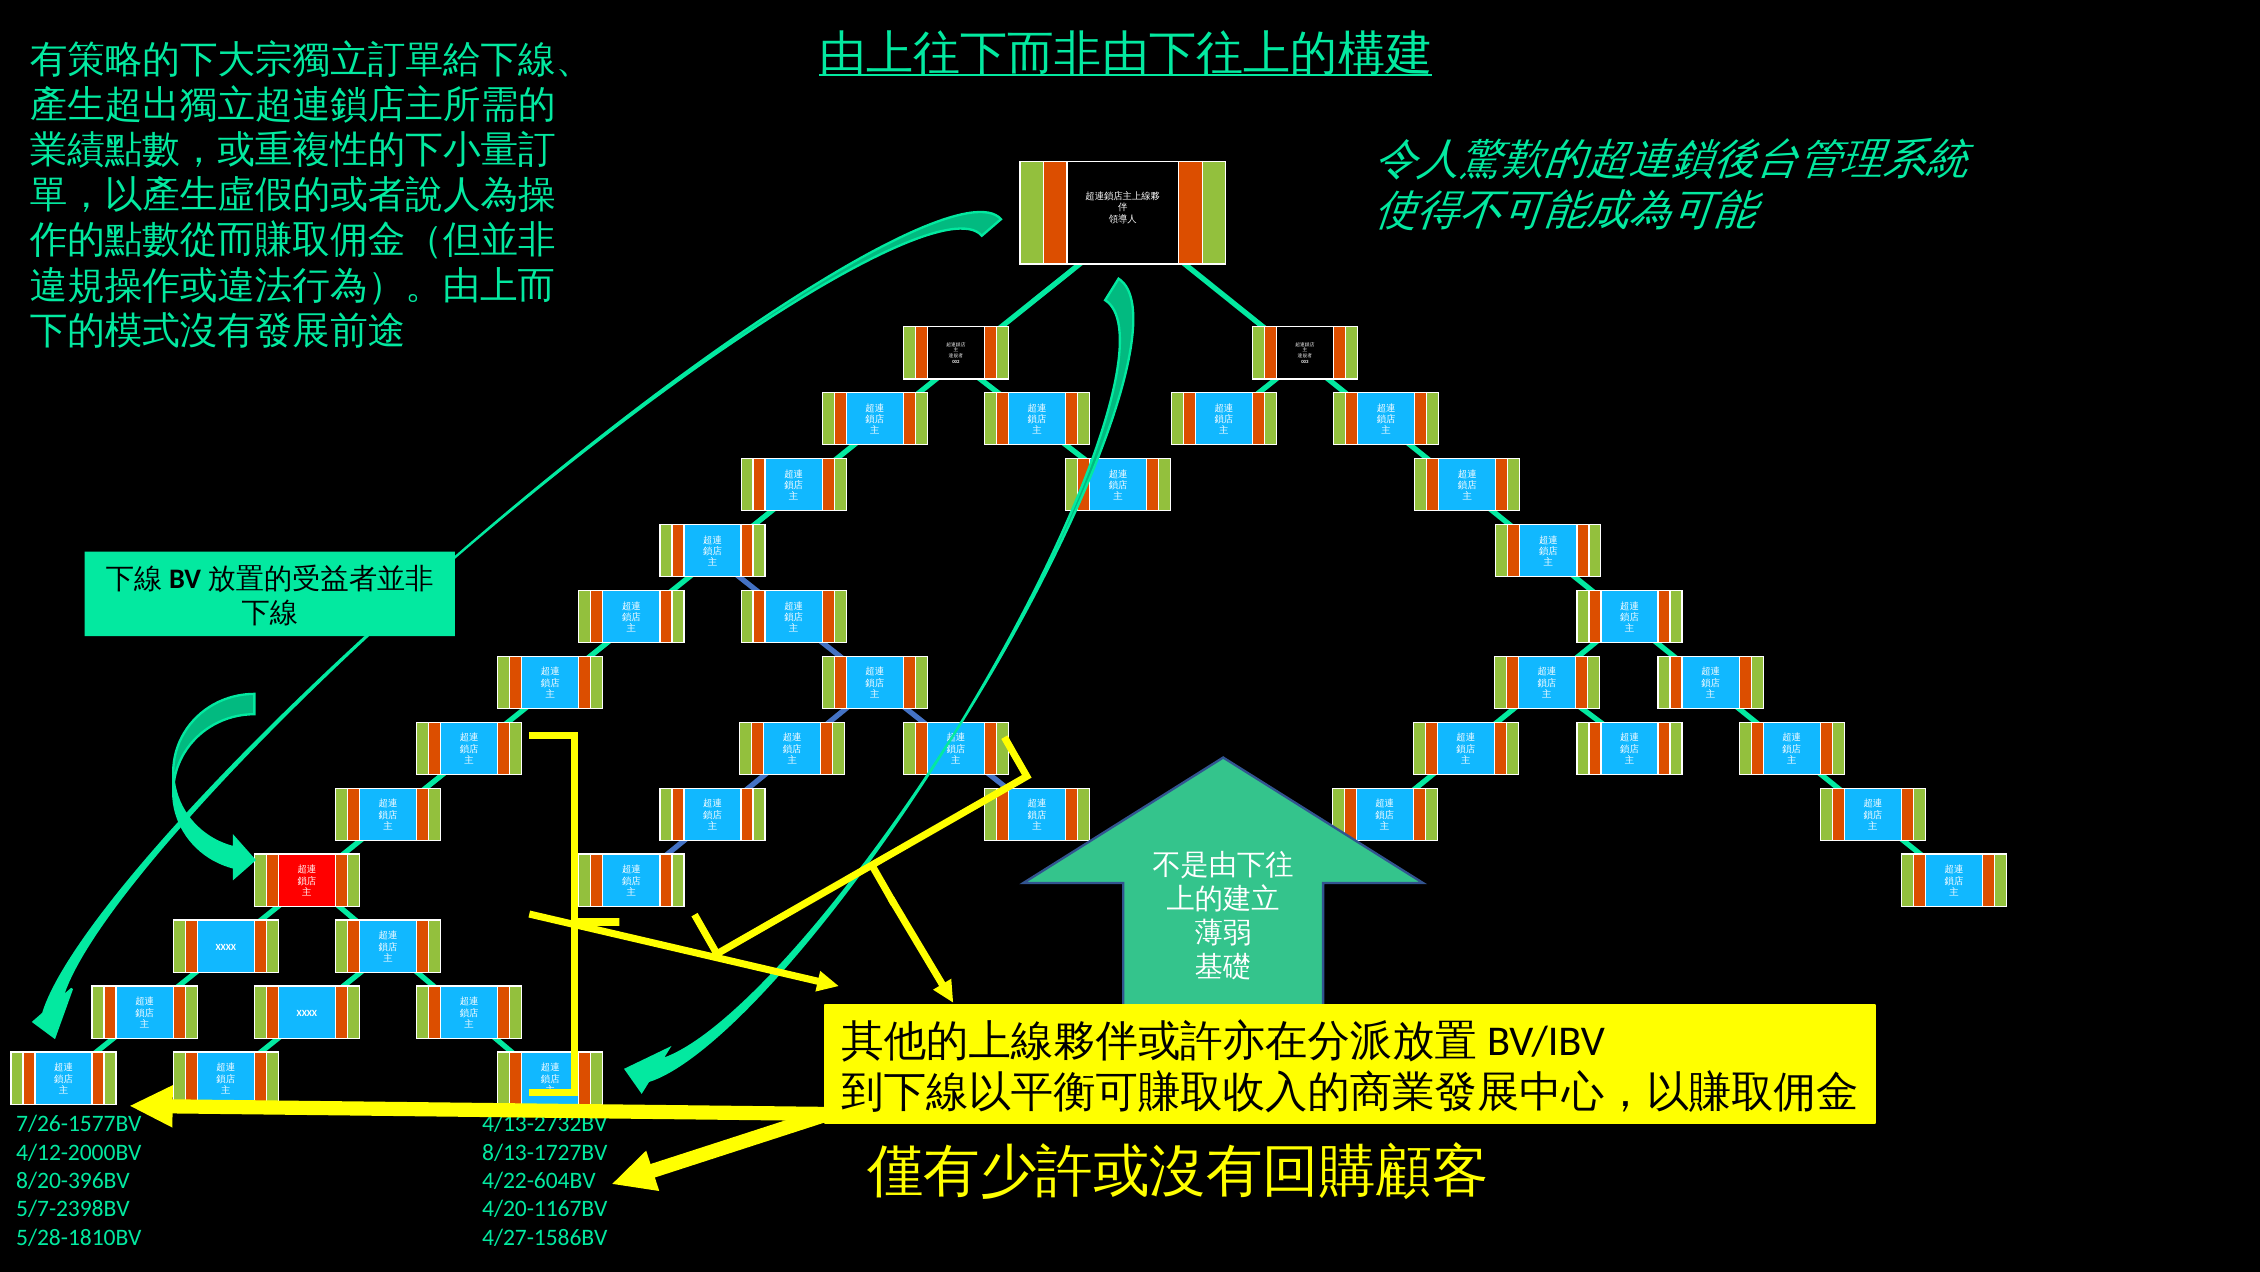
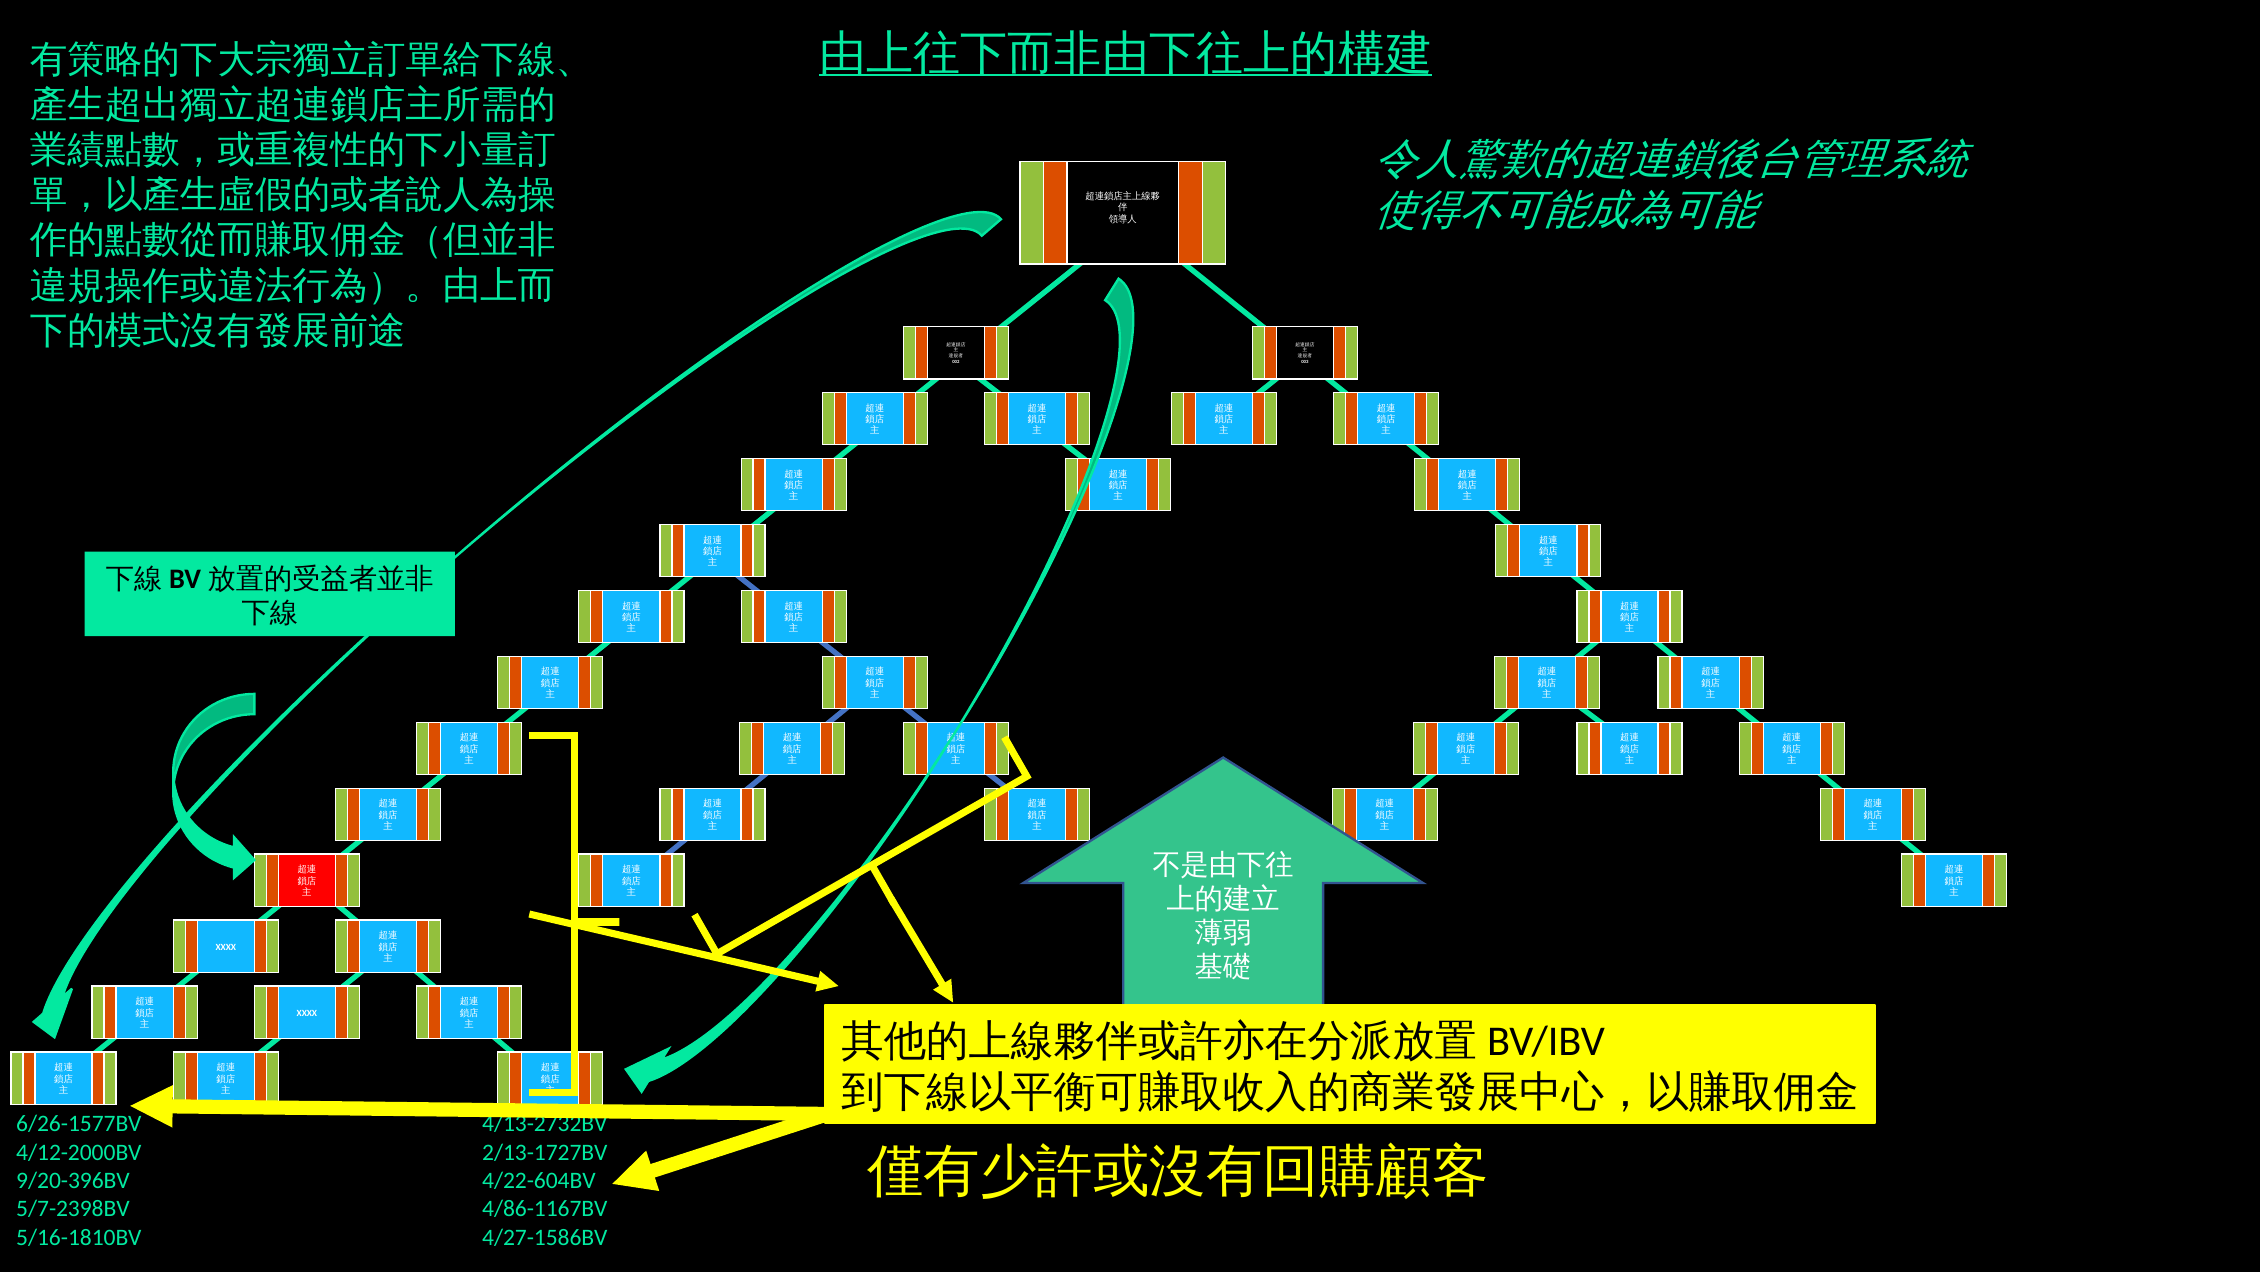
7/26-1577BV: 7/26-1577BV -> 6/26-1577BV (79, 1124)
8/13-1727BV: 8/13-1727BV -> 2/13-1727BV (545, 1152)
8/20-396BV: 8/20-396BV -> 9/20-396BV (73, 1180)
4/20-1167BV: 4/20-1167BV -> 4/86-1167BV (545, 1208)
5/28-1810BV: 5/28-1810BV -> 5/16-1810BV (79, 1237)
